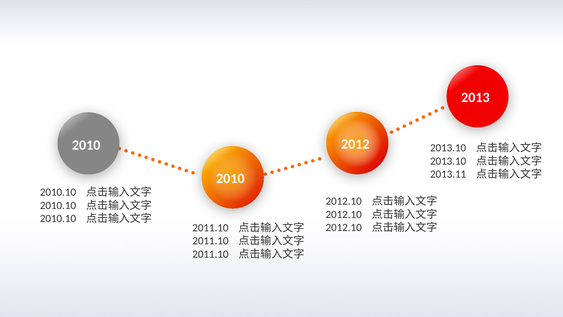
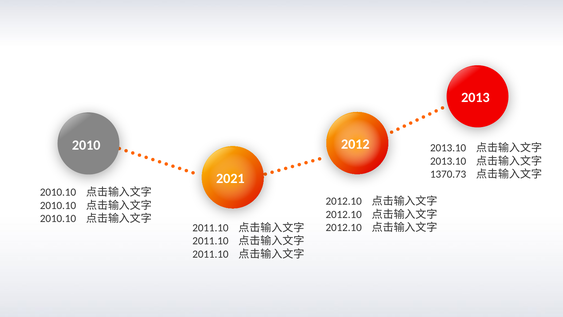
2013.11: 2013.11 -> 1370.73 (448, 174)
2010: 2010 -> 2021 (230, 178)
